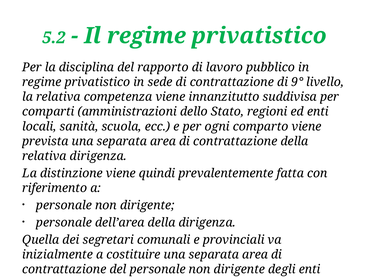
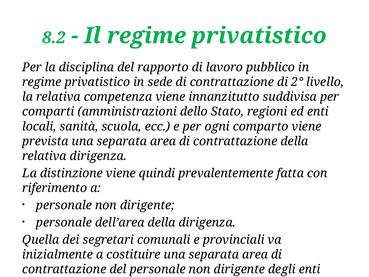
5.2: 5.2 -> 8.2 (54, 38)
9°: 9° -> 2° (297, 82)
